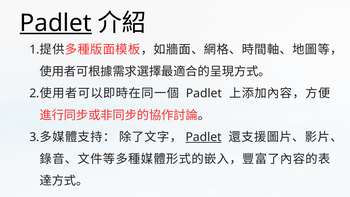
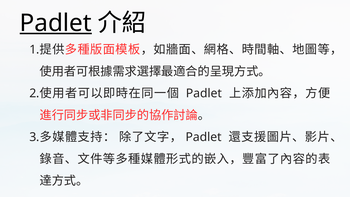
Padlet underline: present -> none (204, 137)
